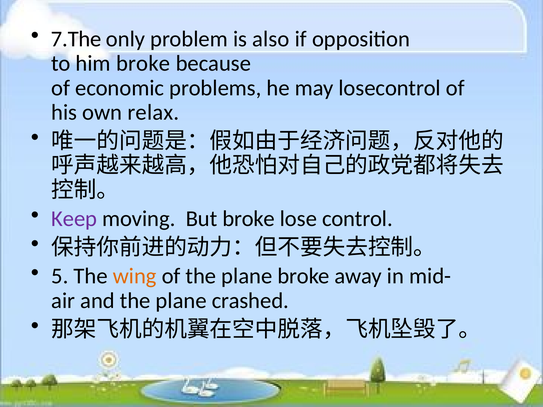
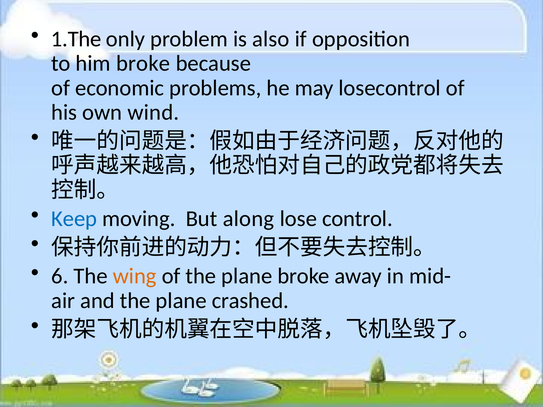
7.The: 7.The -> 1.The (76, 39)
relax: relax -> wind (153, 112)
Keep colour: purple -> blue (74, 219)
But broke: broke -> along (248, 219)
5: 5 -> 6 (60, 276)
